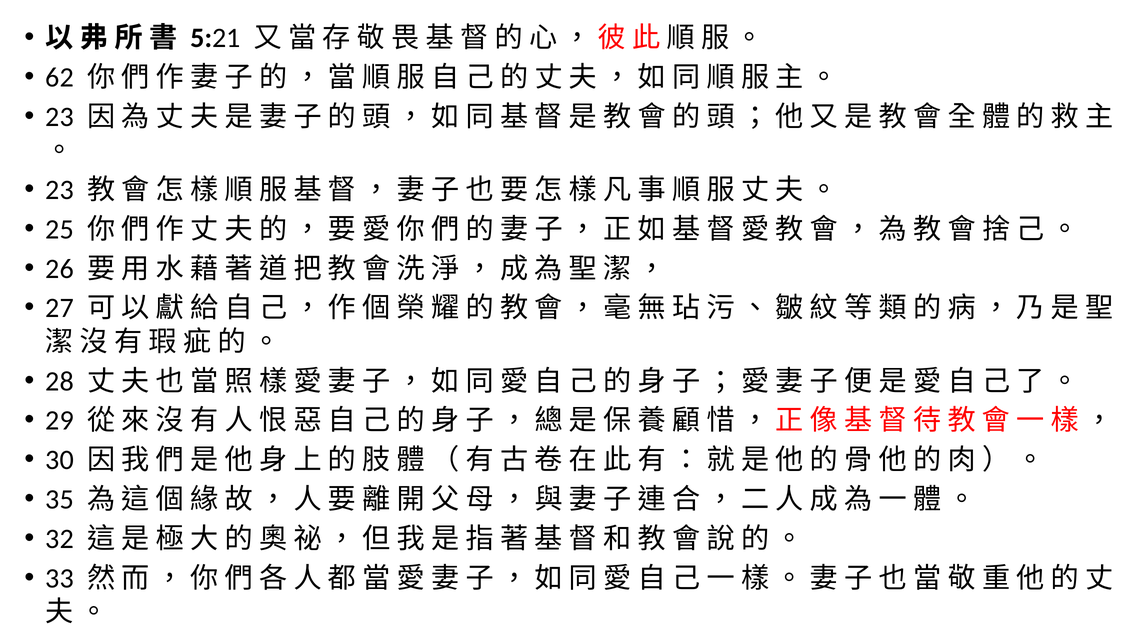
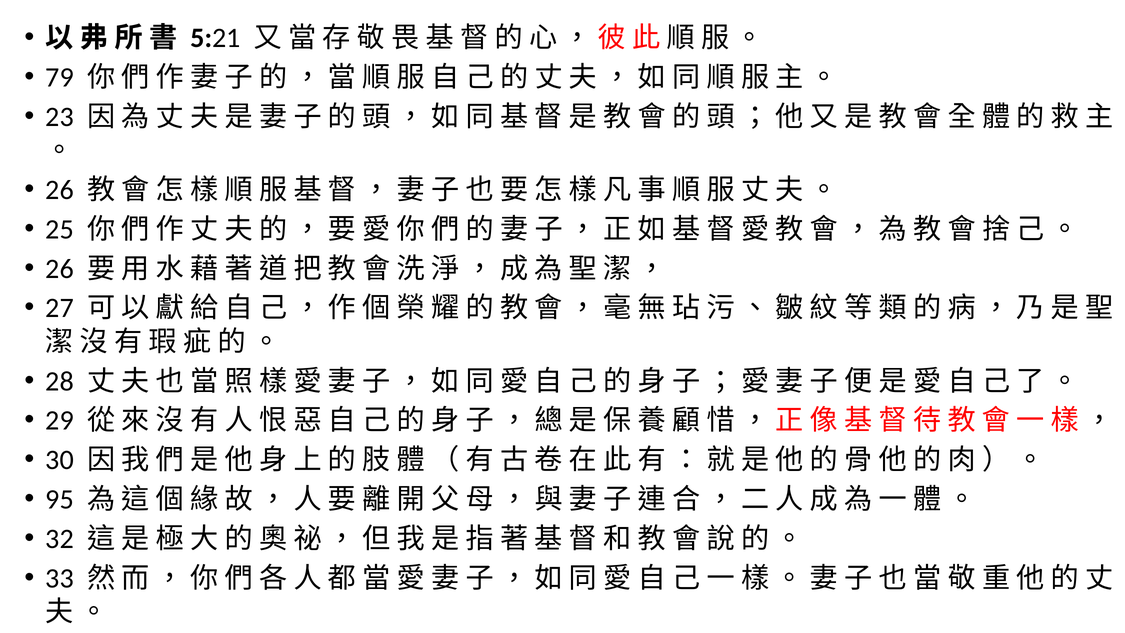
62: 62 -> 79 (60, 77)
23: 23 -> 26 (60, 190)
35: 35 -> 95 (60, 499)
